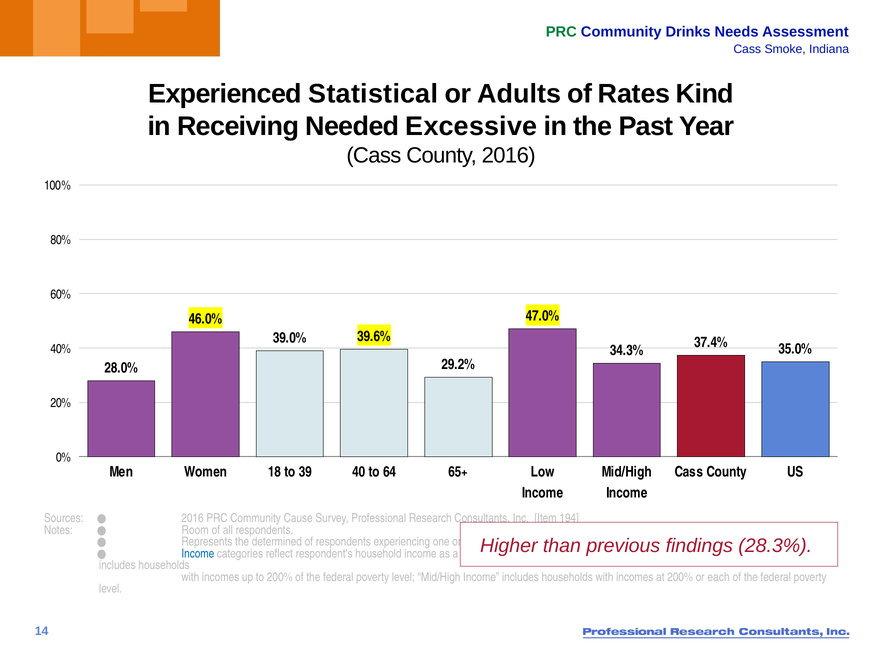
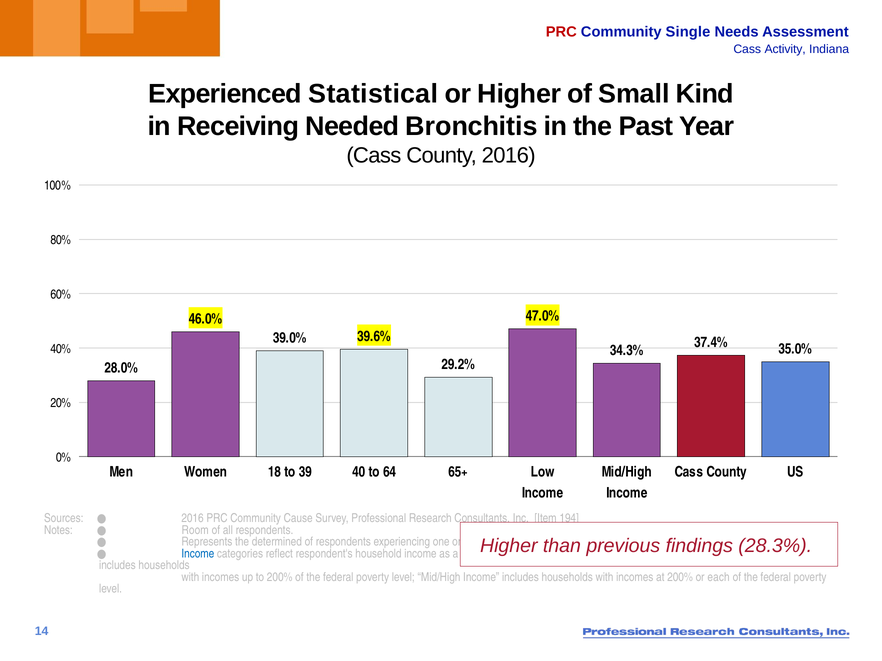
PRC colour: green -> red (561, 32)
Drinks: Drinks -> Single (688, 32)
Smoke: Smoke -> Activity (785, 49)
or Adults: Adults -> Higher (519, 94)
Rates: Rates -> Small (634, 94)
Excessive: Excessive -> Bronchitis (472, 126)
